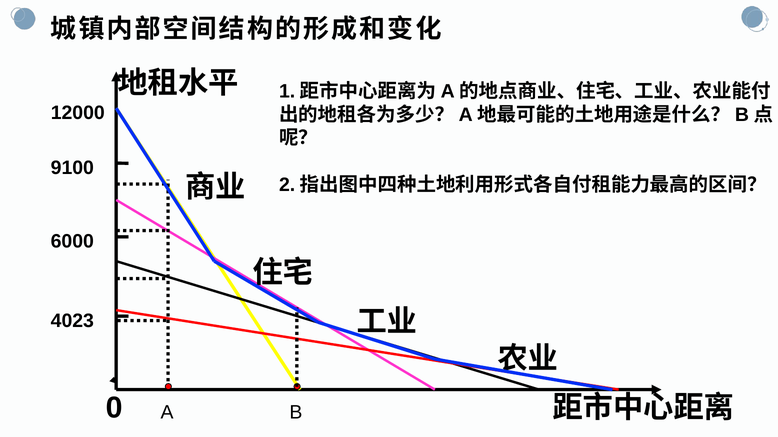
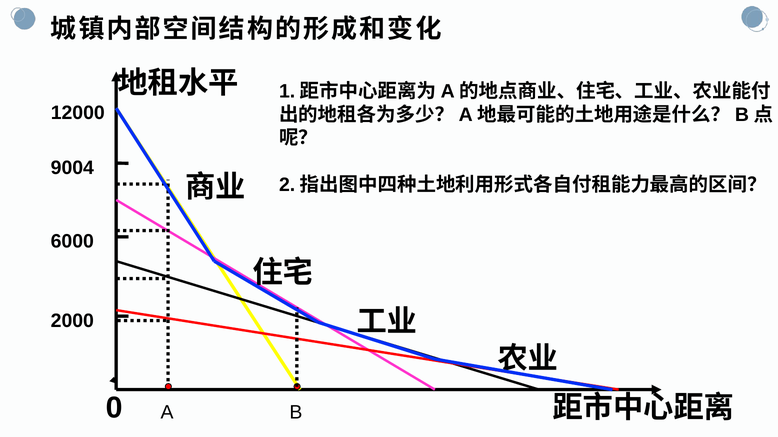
9100: 9100 -> 9004 (72, 168)
4023: 4023 -> 2000 (72, 321)
